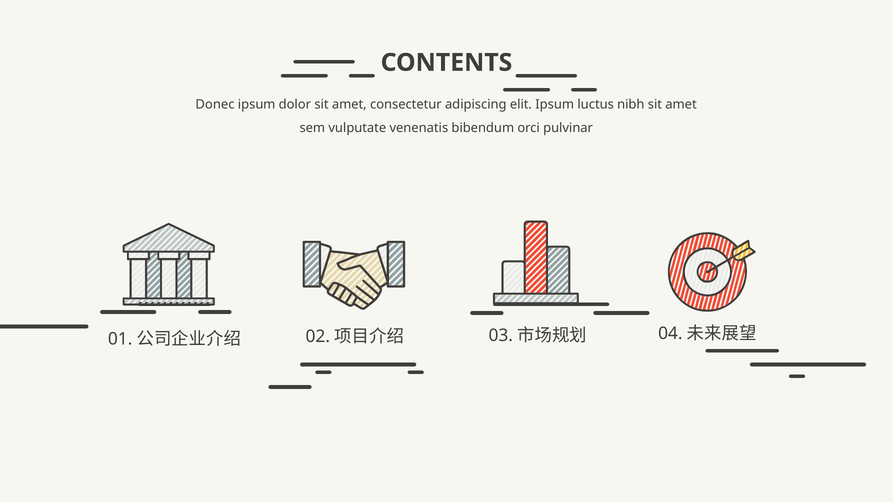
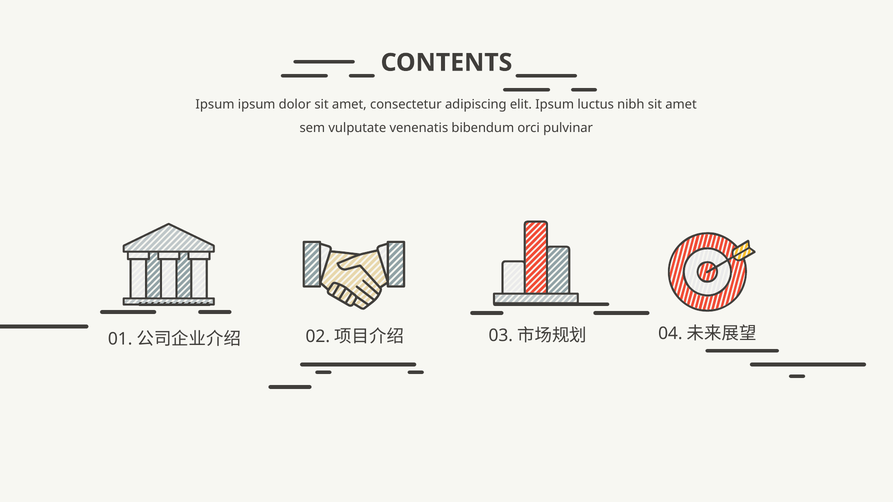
Donec: Donec -> Ipsum (215, 105)
